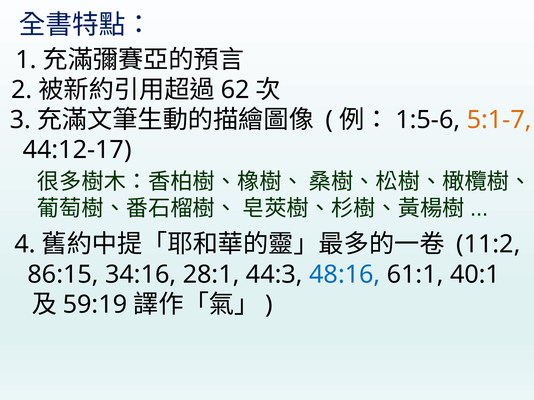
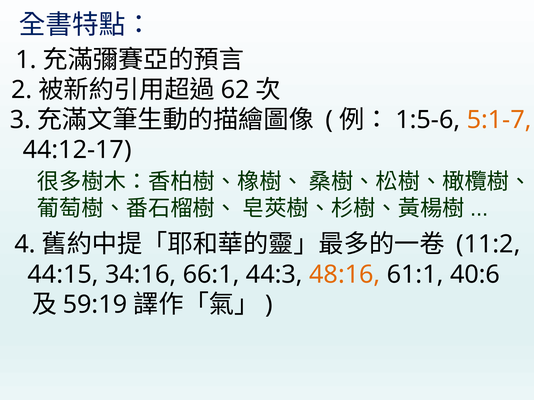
86:15: 86:15 -> 44:15 (63, 275)
28:1: 28:1 -> 66:1 (211, 275)
48:16 colour: blue -> orange (345, 275)
40:1: 40:1 -> 40:6 (475, 275)
